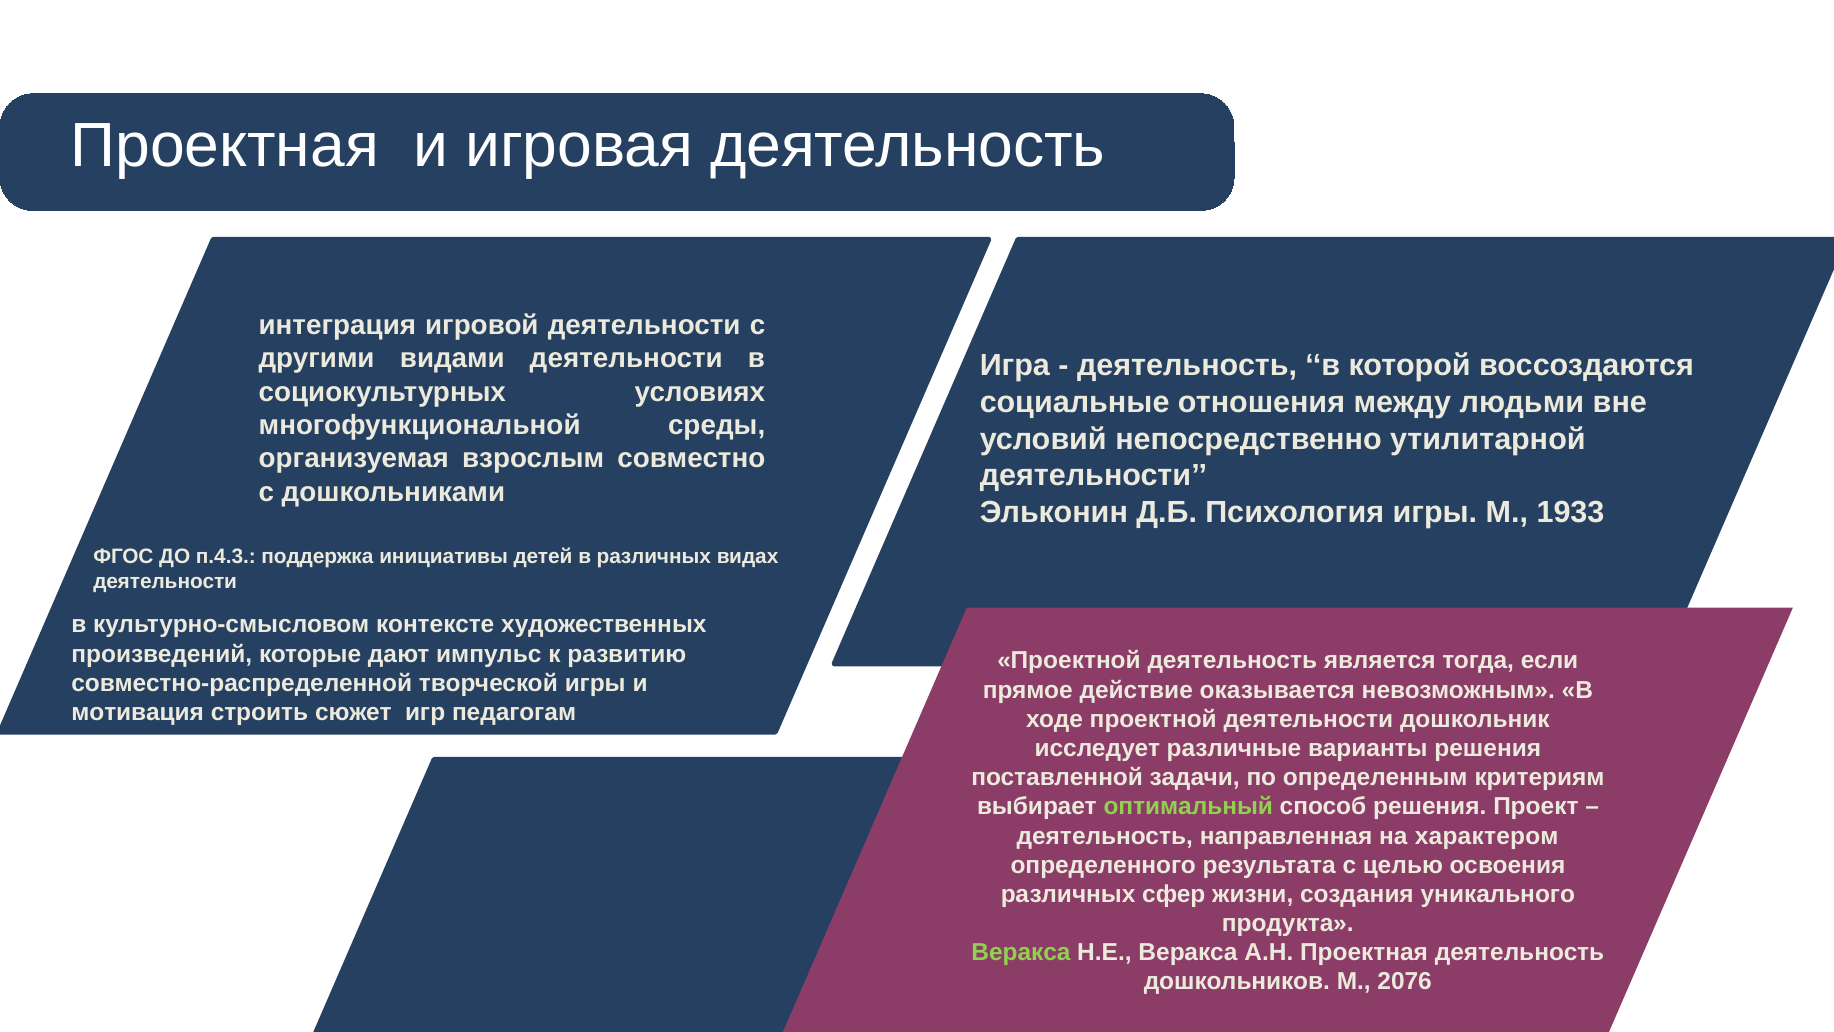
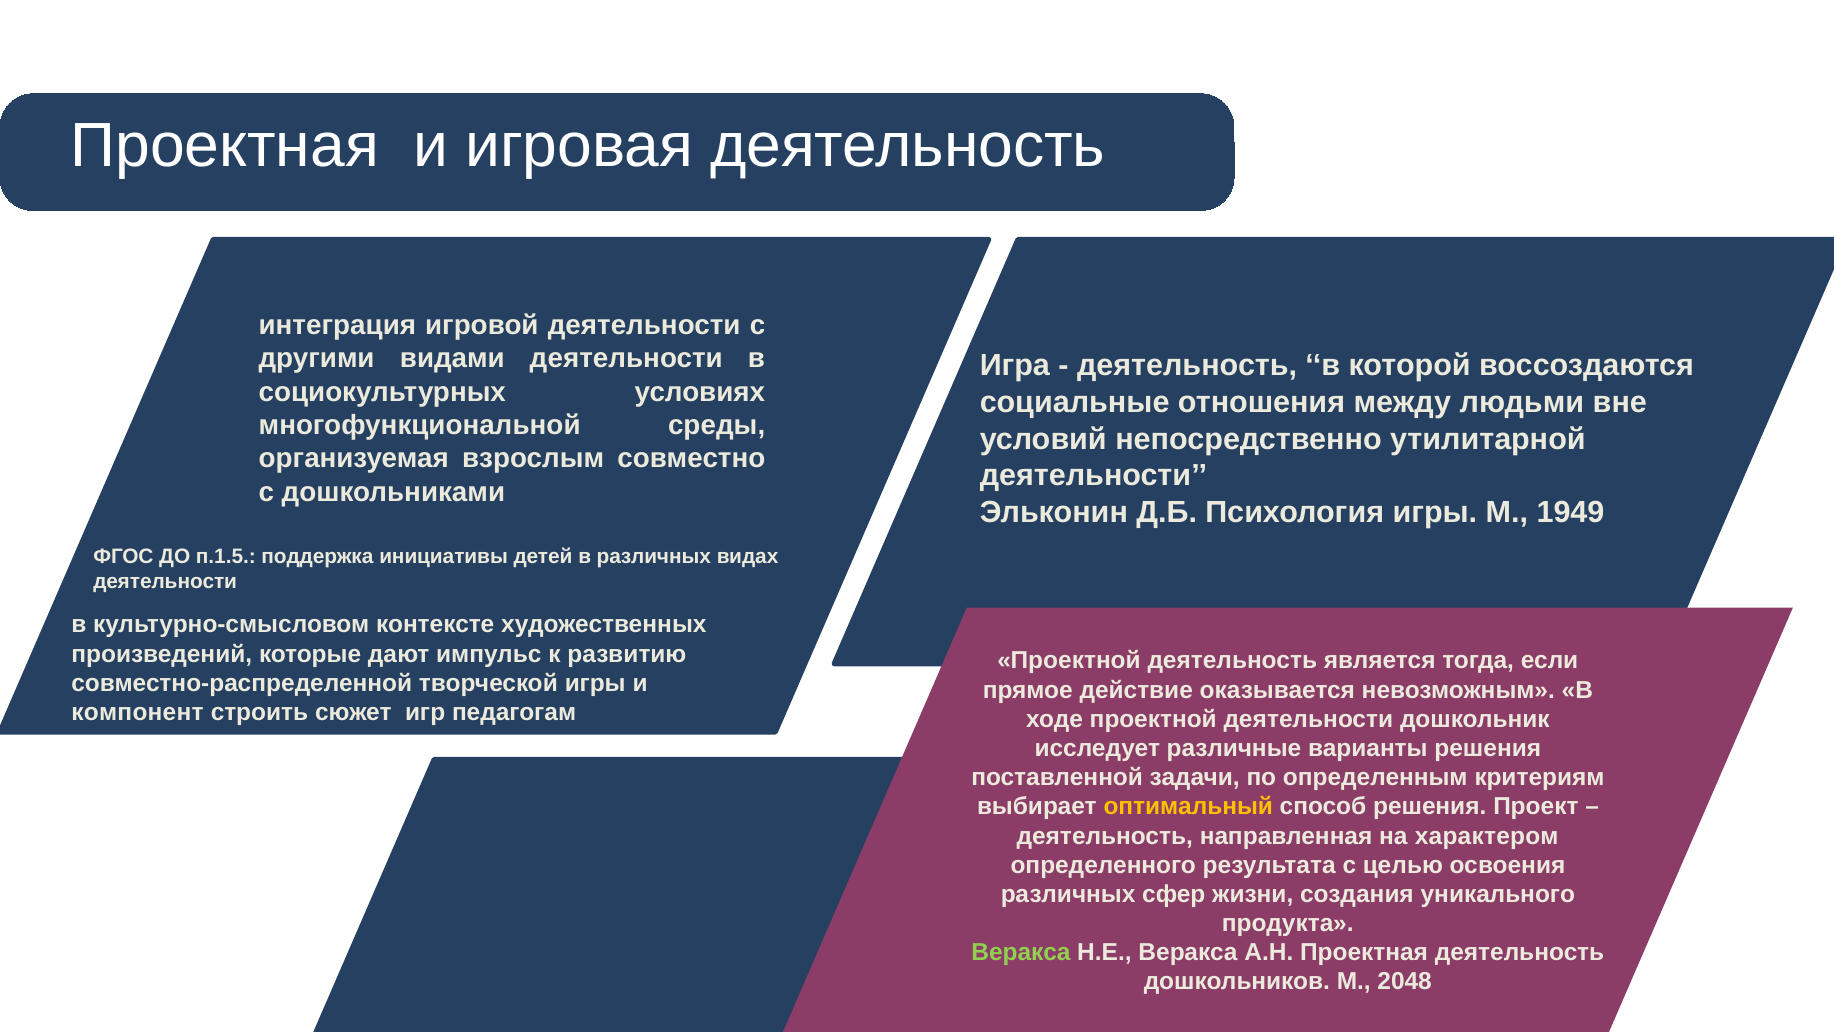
1933: 1933 -> 1949 (1570, 512)
п.4.3: п.4.3 -> п.1.5 (226, 557)
мотивация: мотивация -> компонент (138, 712)
оптимальный colour: light green -> yellow (1188, 807)
2076: 2076 -> 2048 (1405, 982)
